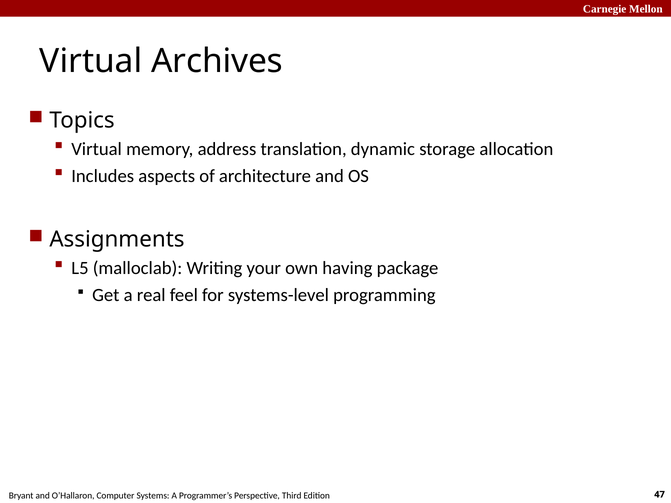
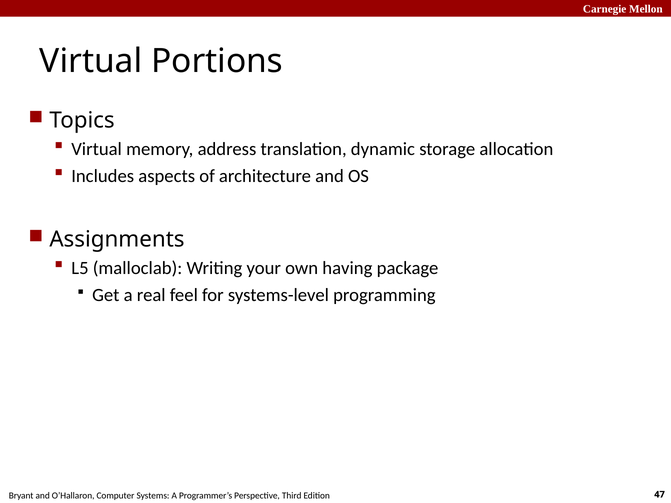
Archives: Archives -> Portions (217, 61)
